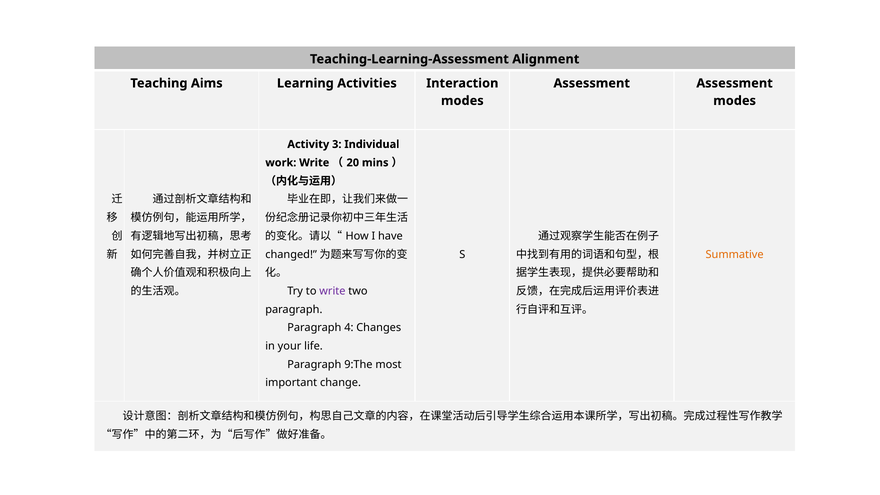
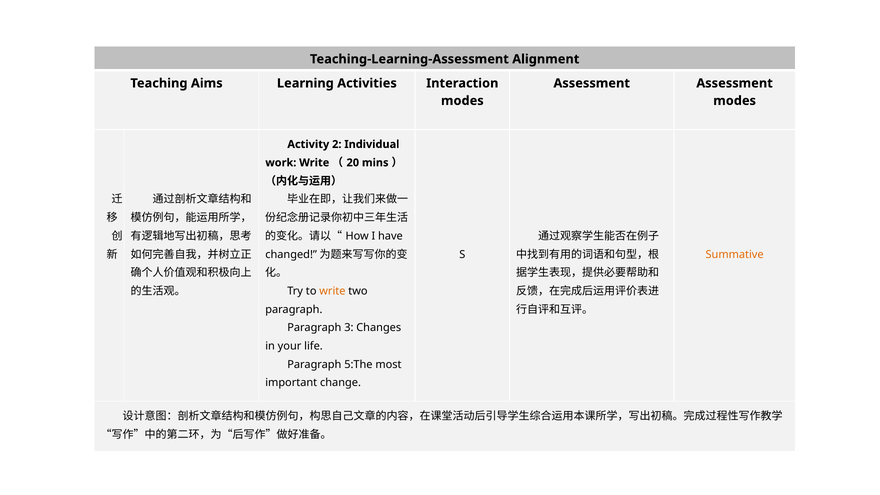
3: 3 -> 2 (337, 144)
write colour: purple -> orange (332, 291)
4: 4 -> 3 (349, 328)
9:The: 9:The -> 5:The (358, 364)
